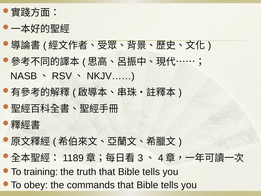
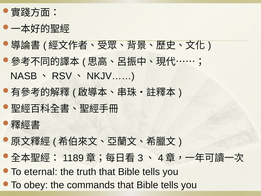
training: training -> eternal (41, 172)
